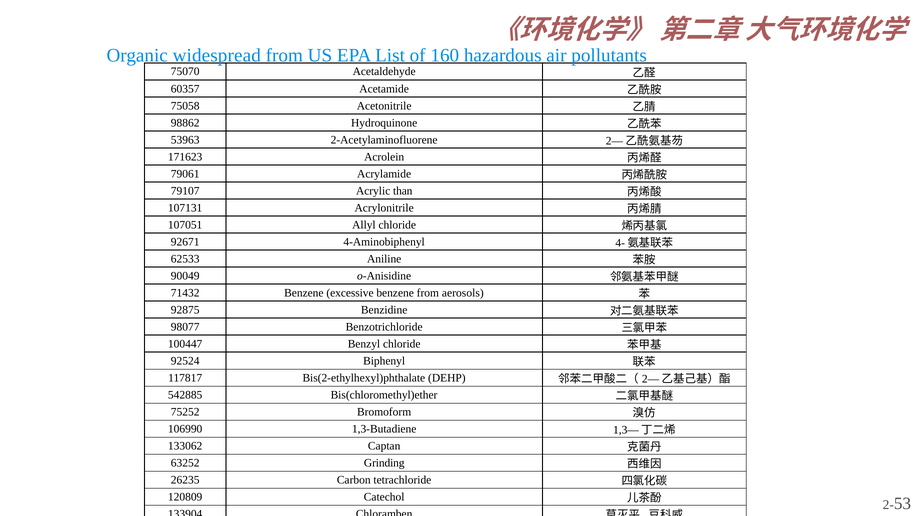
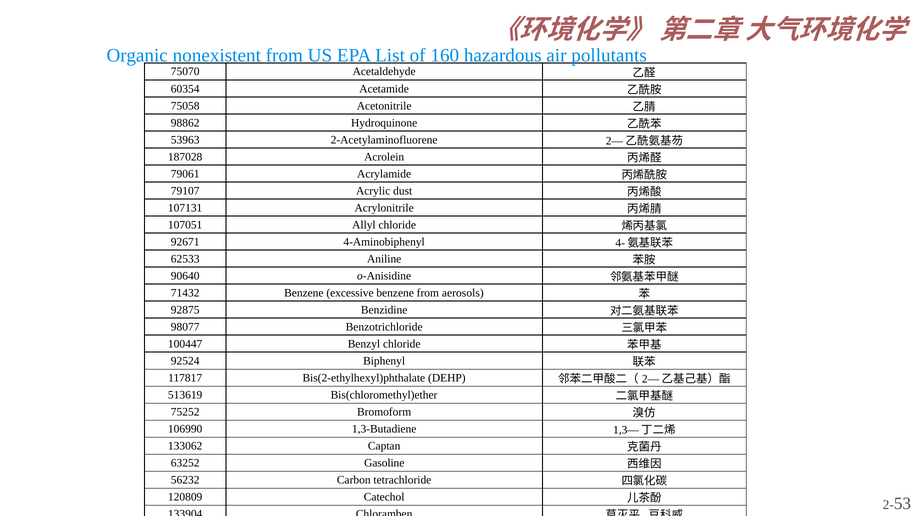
widespread: widespread -> nonexistent (217, 56)
60357: 60357 -> 60354 (185, 89)
171623: 171623 -> 187028 (185, 157)
than: than -> dust (403, 191)
90049: 90049 -> 90640 (185, 276)
542885: 542885 -> 513619 (185, 395)
Grinding: Grinding -> Gasoline (384, 463)
26235: 26235 -> 56232 (185, 480)
